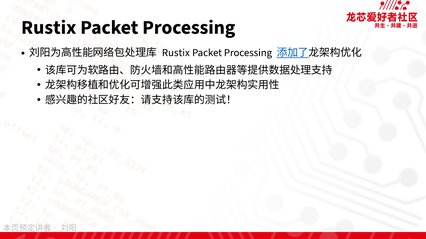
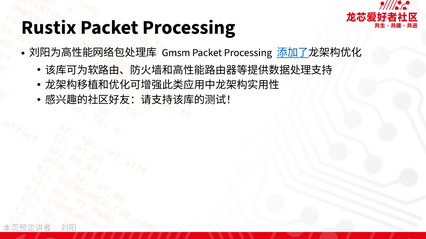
Rustix: Rustix -> Gmsm (176, 53)
